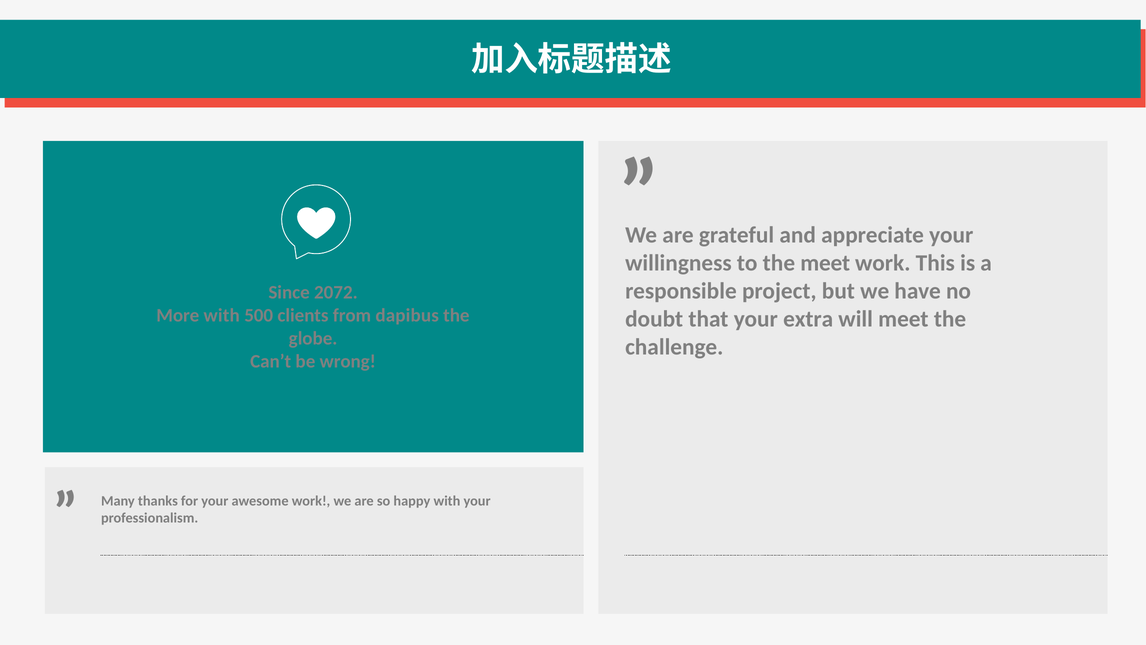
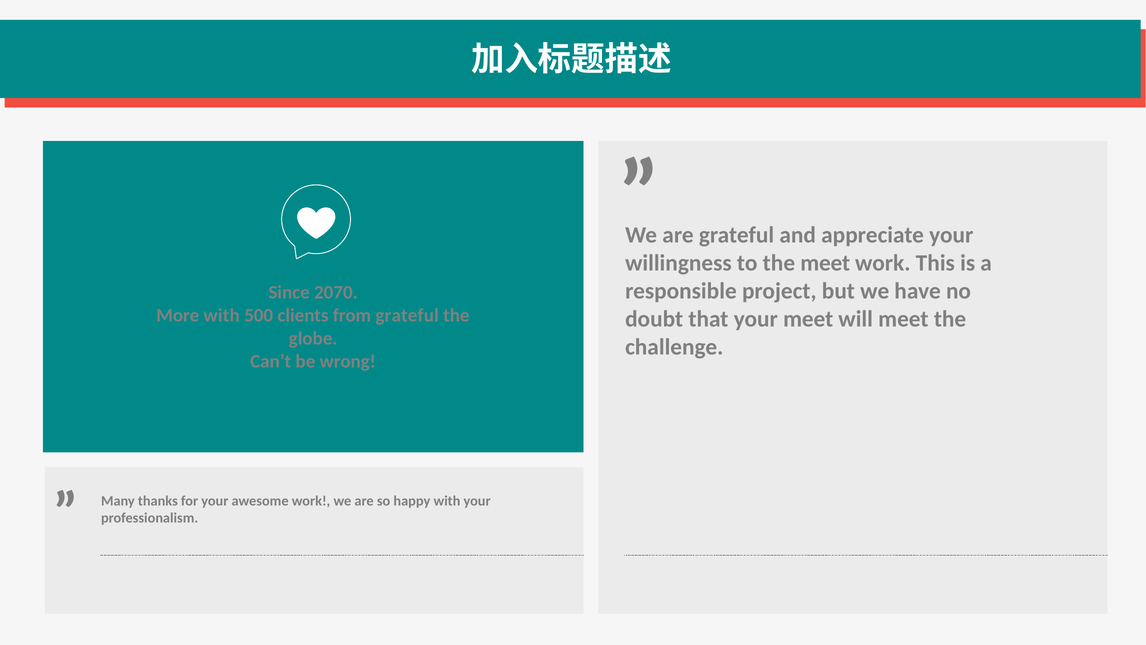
2072: 2072 -> 2070 (336, 292)
from dapibus: dapibus -> grateful (407, 315)
your extra: extra -> meet (808, 319)
